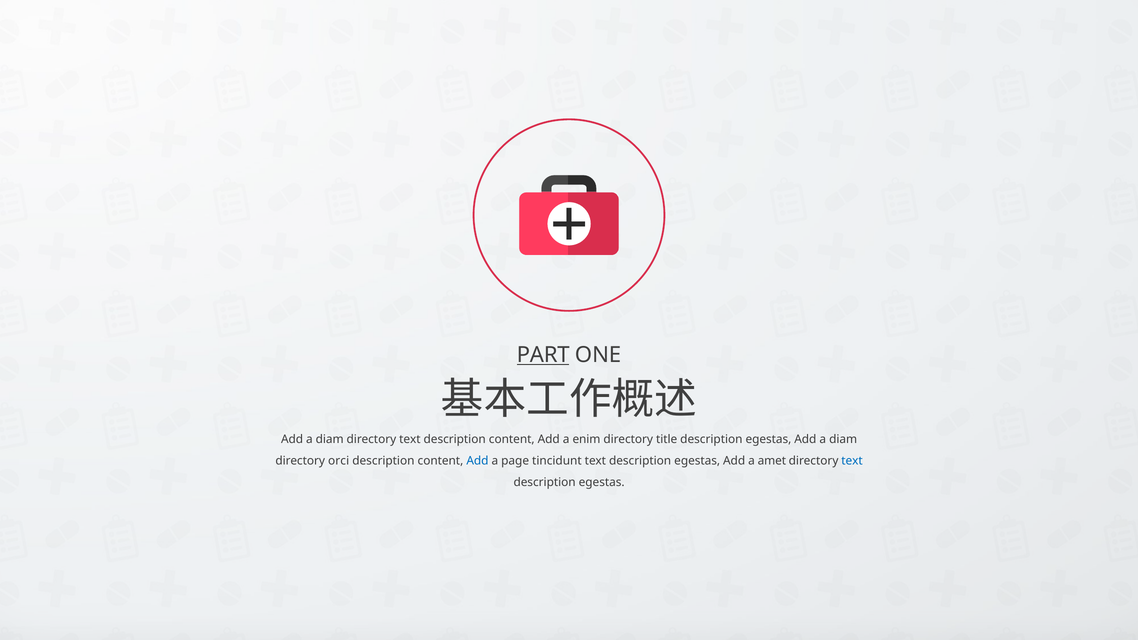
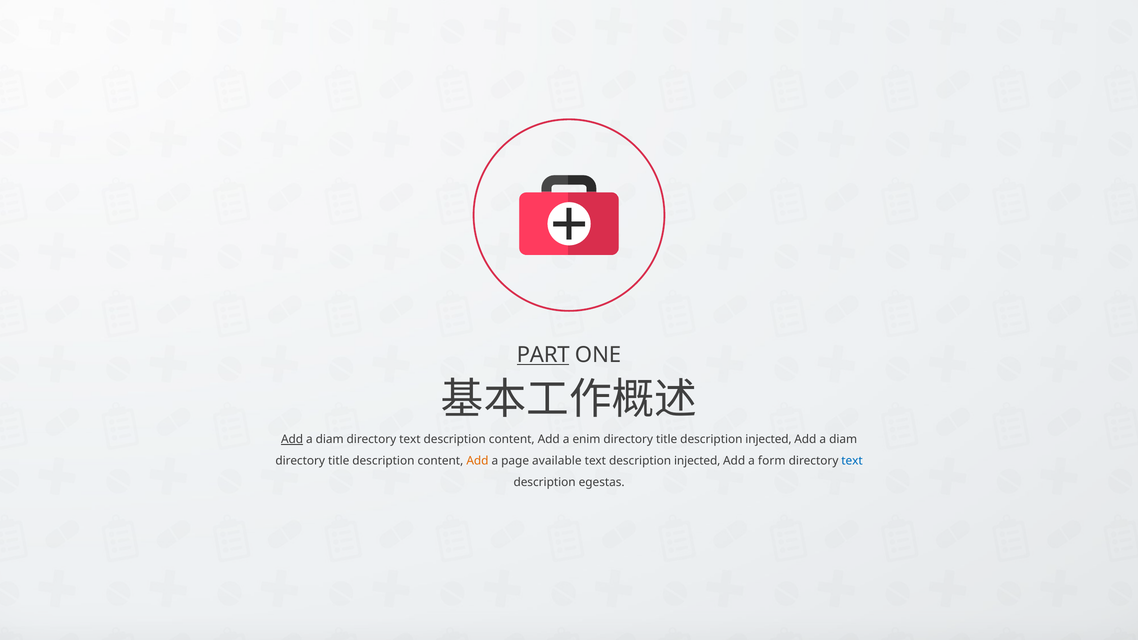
Add underline: none -> present (292, 439)
egestas: egestas -> injected (769, 439)
orci: orci -> title (339, 461)
Add colour: blue -> orange (477, 461)
tincidunt: tincidunt -> available (557, 461)
egestas: egestas -> injected (697, 461)
amet: amet -> form (772, 461)
